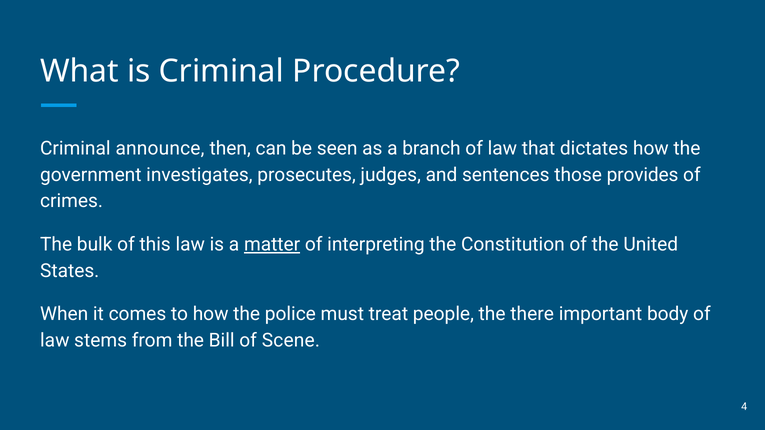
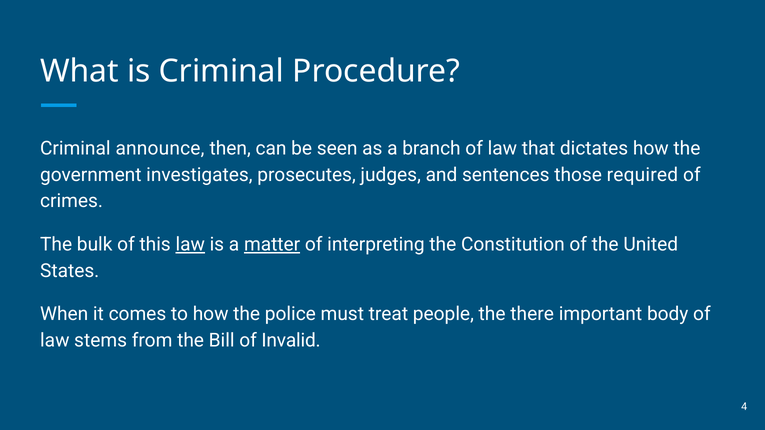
provides: provides -> required (642, 175)
law underline: none -> present (190, 245)
Scene: Scene -> Invalid (291, 341)
